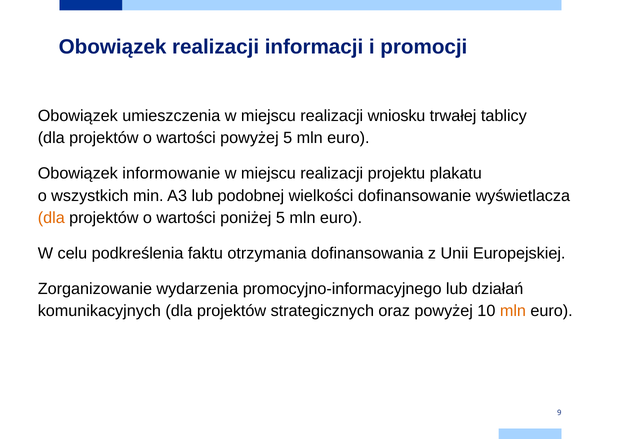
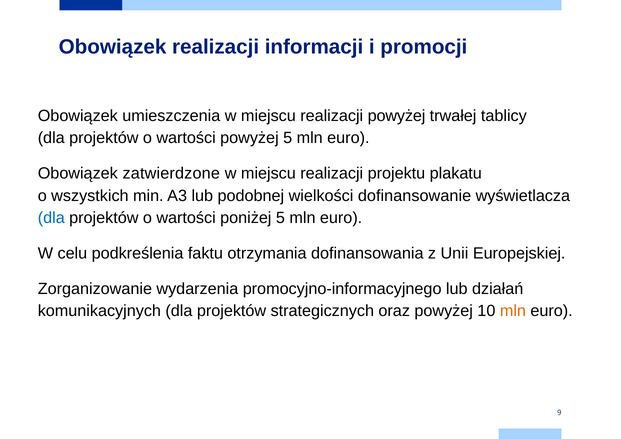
realizacji wniosku: wniosku -> powyżej (397, 116)
informowanie: informowanie -> zatwierdzone (171, 174)
dla colour: orange -> blue (51, 218)
